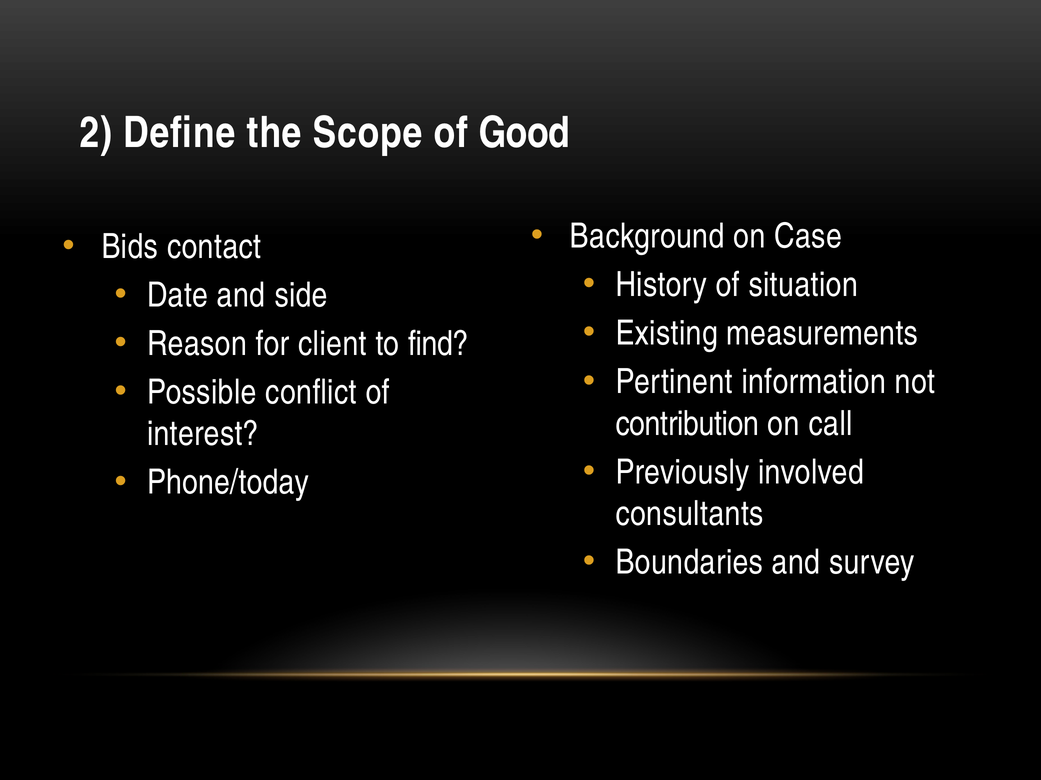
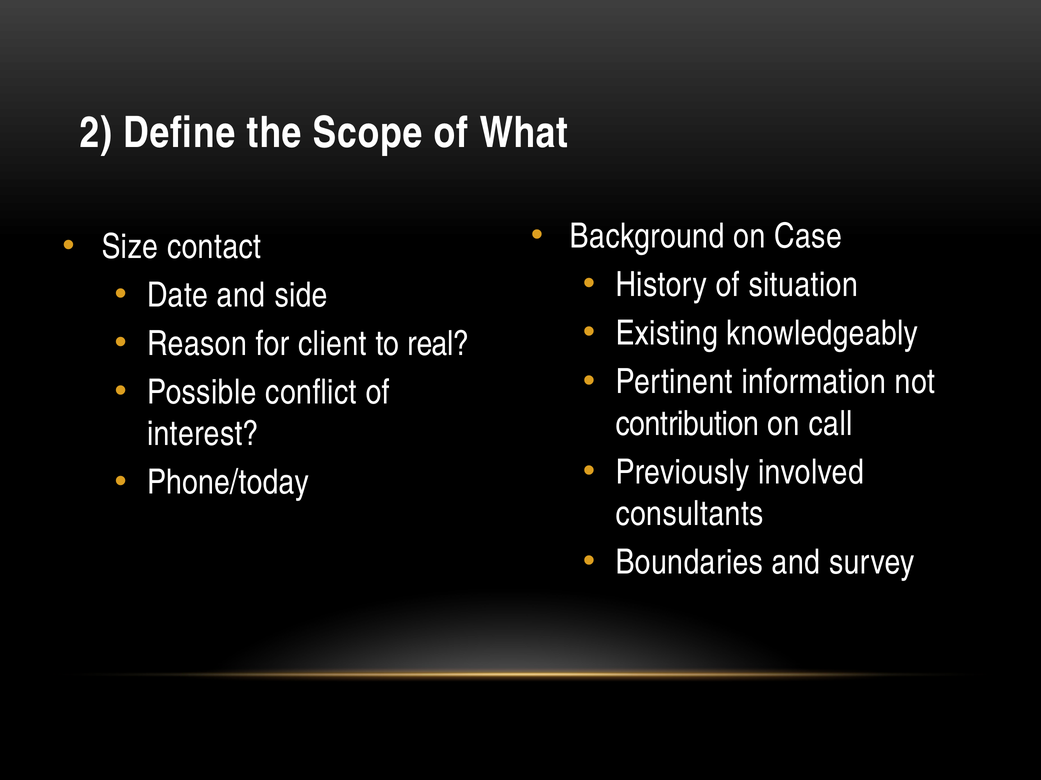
Good: Good -> What (524, 133)
Bids: Bids -> Size (130, 247)
measurements: measurements -> knowledgeably (822, 334)
find: find -> real (438, 344)
